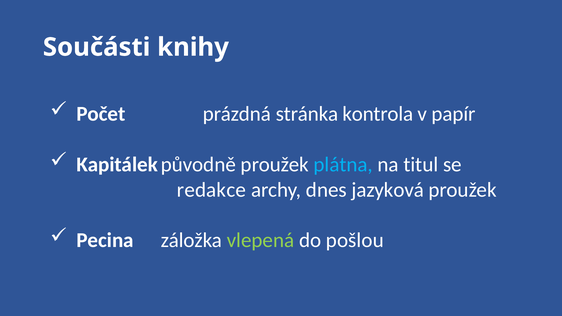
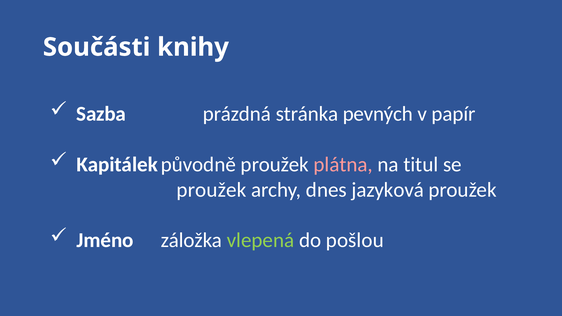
Počet: Počet -> Sazba (101, 114)
kontrola: kontrola -> pevných (378, 114)
plátna colour: light blue -> pink (343, 165)
redakce: redakce -> proužek (211, 190)
Pecina: Pecina -> Jméno (105, 240)
